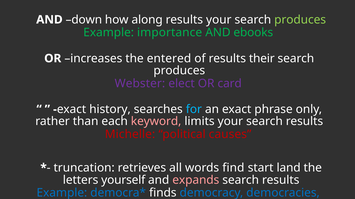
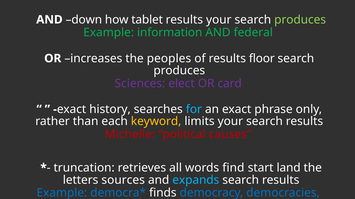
along: along -> tablet (147, 20)
importance: importance -> information (170, 33)
ebooks: ebooks -> federal (253, 33)
entered: entered -> peoples (169, 59)
their: their -> floor (262, 59)
Webster: Webster -> Sciences (140, 84)
keyword colour: pink -> yellow (156, 122)
yourself: yourself -> sources (123, 181)
expands colour: pink -> light blue (196, 181)
